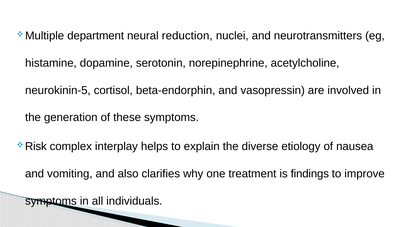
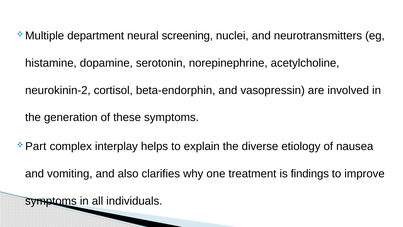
reduction: reduction -> screening (187, 36)
neurokinin-5: neurokinin-5 -> neurokinin-2 (58, 90)
Risk: Risk -> Part (36, 146)
